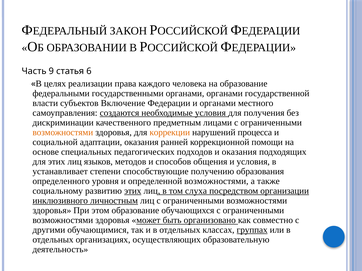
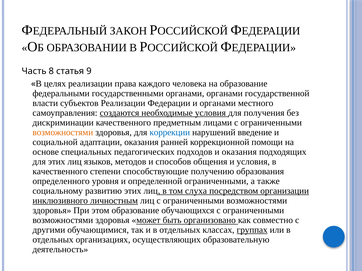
9: 9 -> 8 (51, 71)
6: 6 -> 9 (89, 71)
субъектов Включение: Включение -> Реализации (123, 103)
коррекции colour: orange -> blue (170, 133)
процесса: процесса -> введение (255, 133)
устанавливает: устанавливает -> качественного (60, 172)
определенной возможностями: возможностями -> ограниченными (216, 181)
этих underline: present -> none (133, 191)
